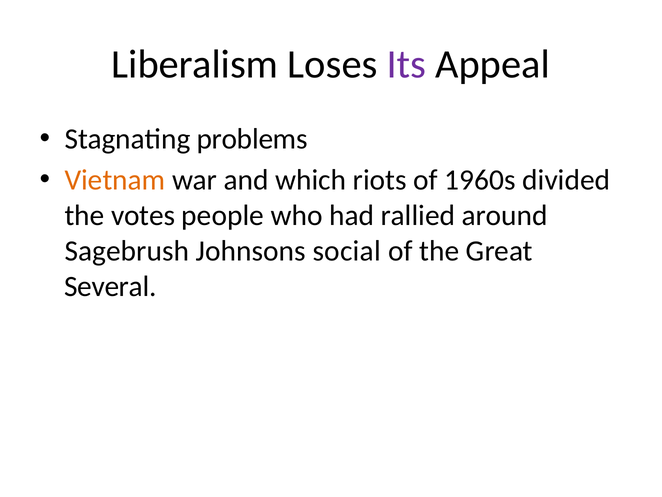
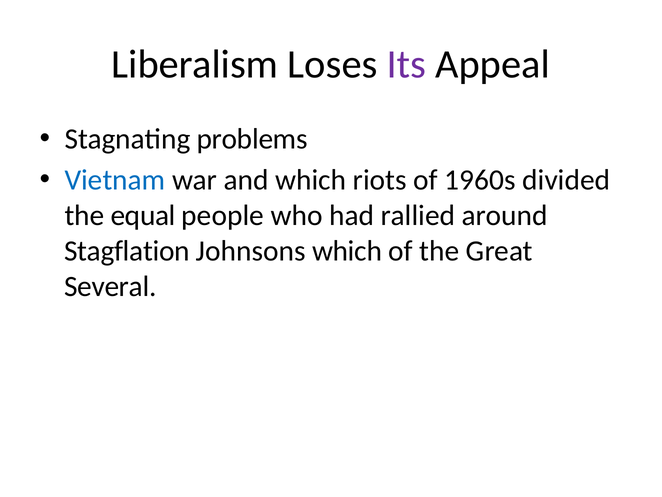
Vietnam colour: orange -> blue (115, 180)
votes: votes -> equal (143, 215)
Sagebrush: Sagebrush -> Stagflation (127, 251)
Johnsons social: social -> which (347, 251)
